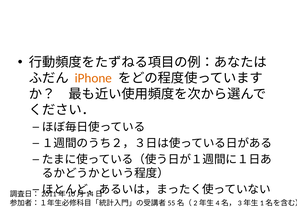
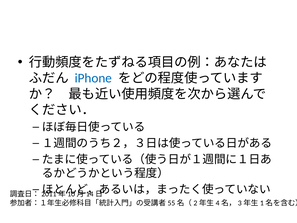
iPhone colour: orange -> blue (93, 78)
